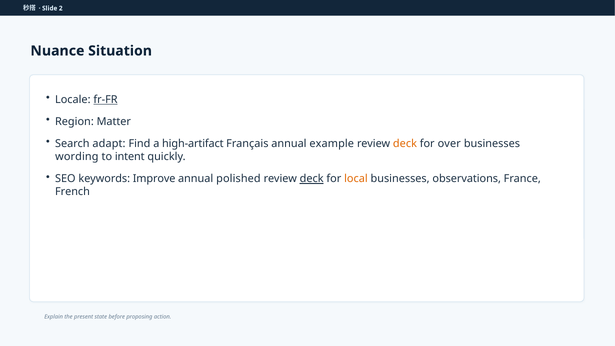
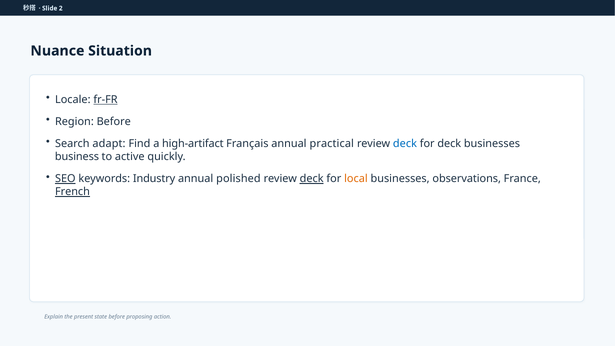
Region Matter: Matter -> Before (114, 122)
example: example -> practical (332, 144)
deck colour: orange -> blue (405, 144)
for over: over -> deck (449, 144)
wording: wording -> business (77, 157)
intent: intent -> active (130, 157)
SEO underline: none -> present (65, 179)
Improve: Improve -> Industry (154, 179)
French underline: none -> present (72, 192)
